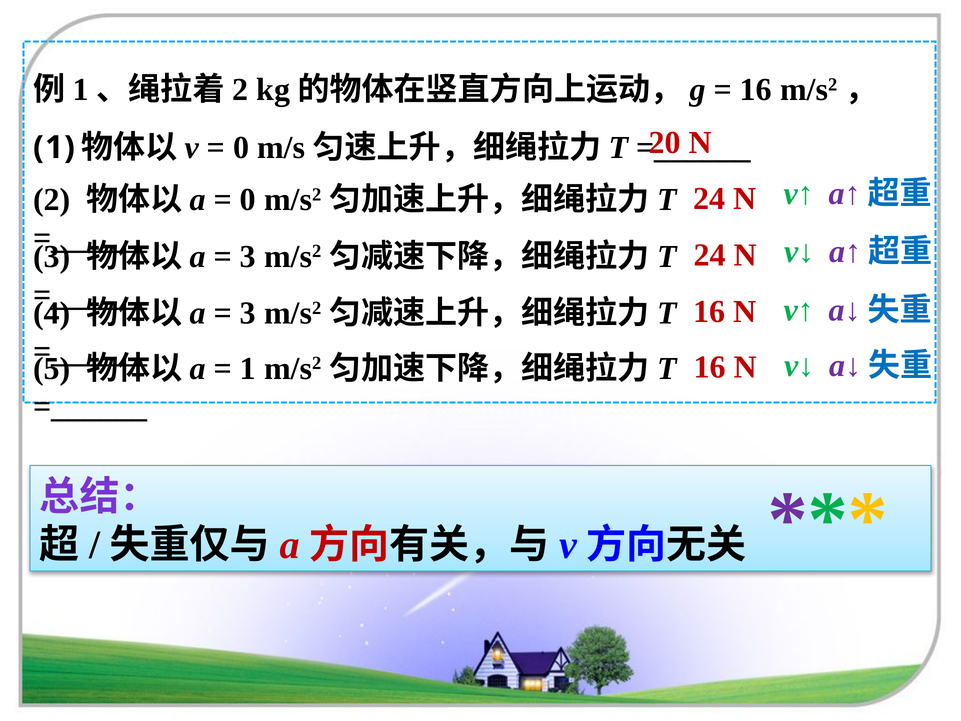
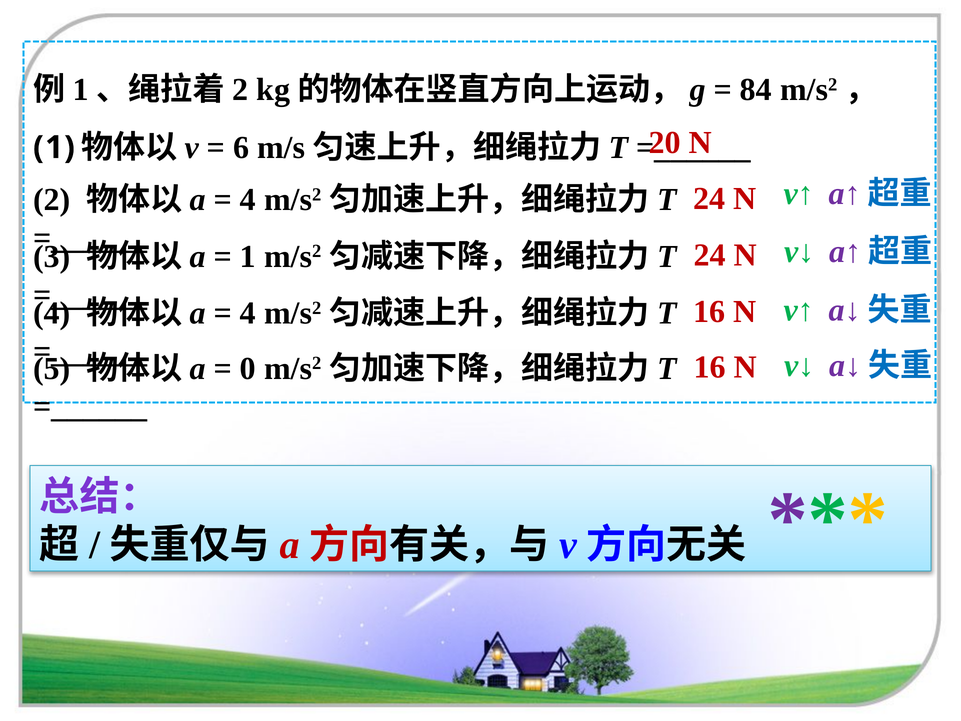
16: 16 -> 84 (756, 90)
0: 0 -> 6 (241, 147)
0: 0 -> 4 (248, 199)
3: 3 -> 1 (248, 256)
3: 3 -> 4 (248, 313)
1: 1 -> 0 (248, 368)
